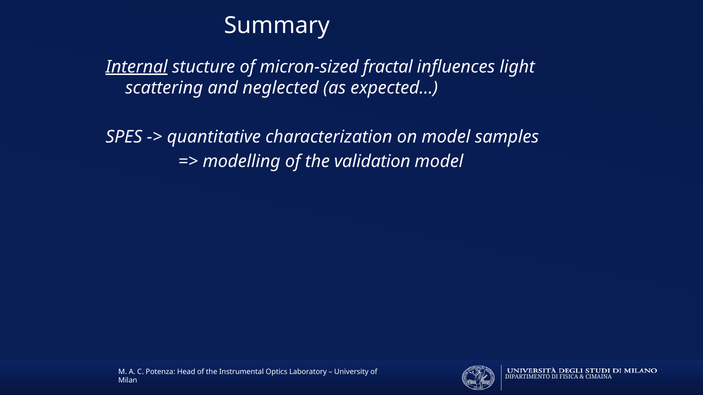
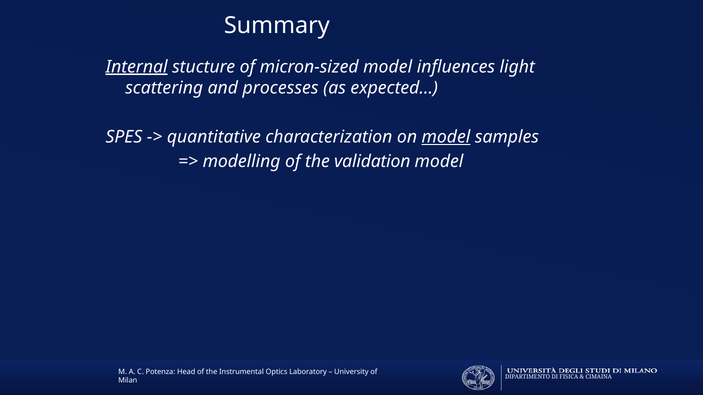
micron-sized fractal: fractal -> model (388, 67)
neglected: neglected -> processes (281, 88)
model underline: none -> present (446, 137)
